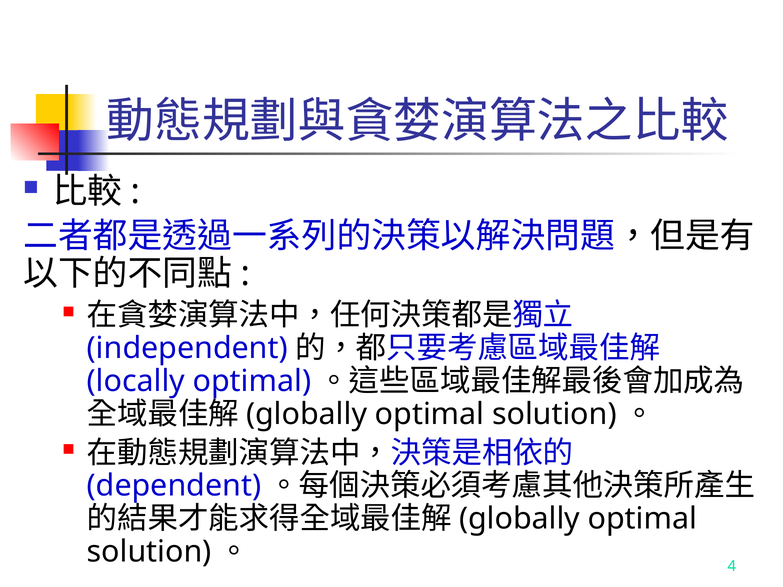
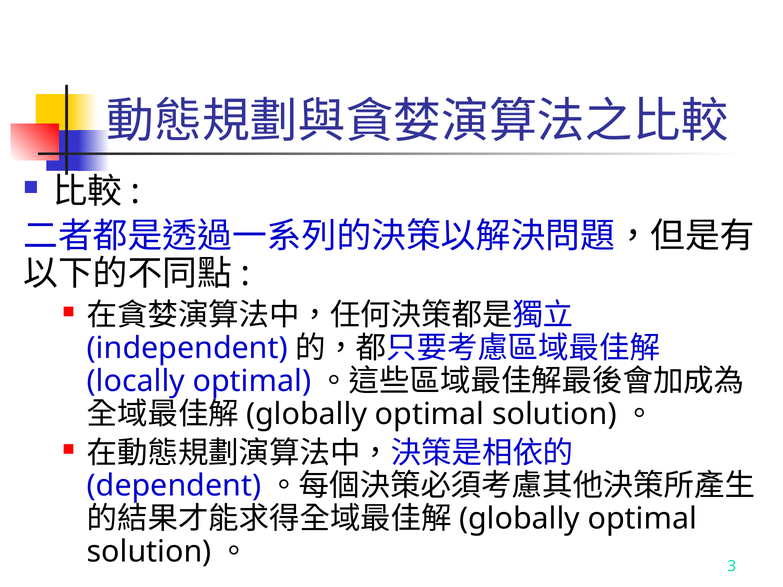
4: 4 -> 3 (732, 566)
